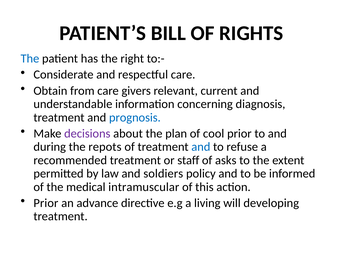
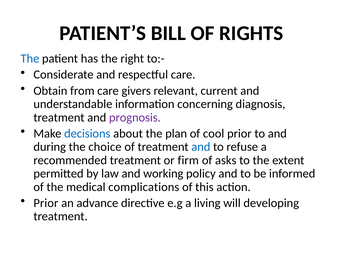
prognosis colour: blue -> purple (135, 118)
decisions colour: purple -> blue (87, 134)
repots: repots -> choice (105, 147)
staff: staff -> firm (188, 160)
soldiers: soldiers -> working (163, 174)
intramuscular: intramuscular -> complications (144, 187)
